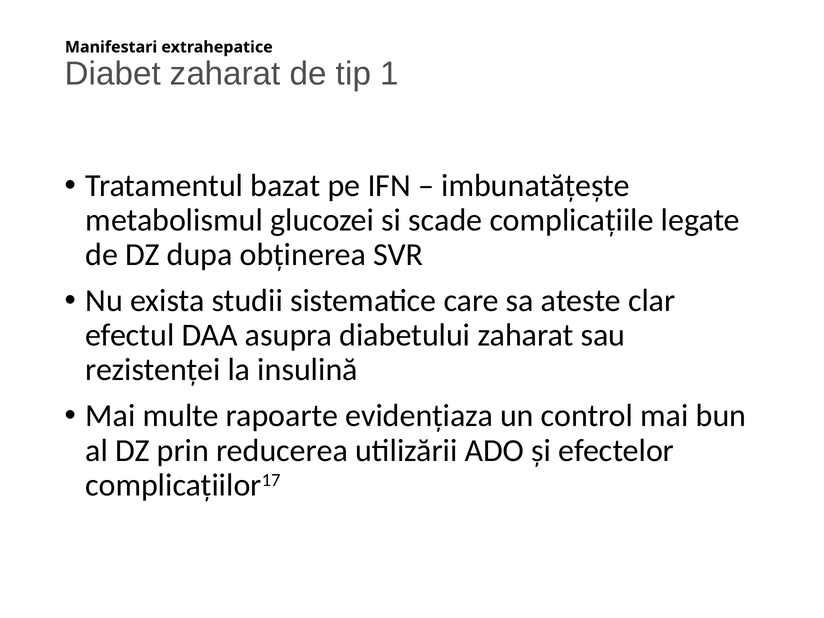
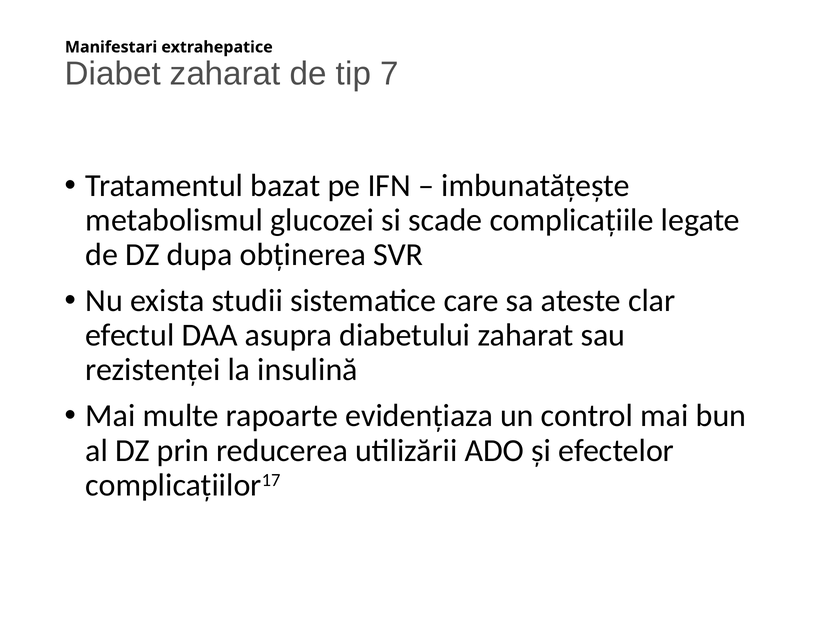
1: 1 -> 7 (389, 74)
